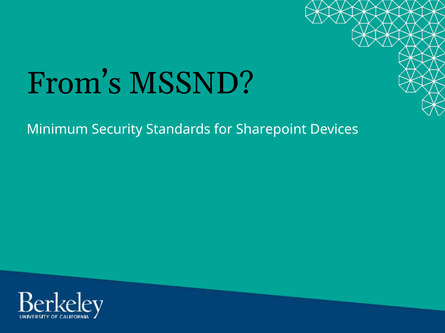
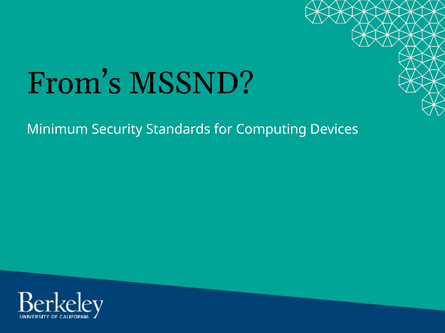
Sharepoint: Sharepoint -> Computing (271, 130)
